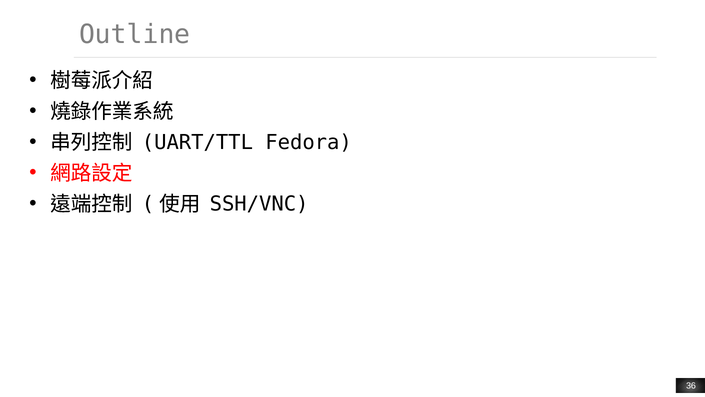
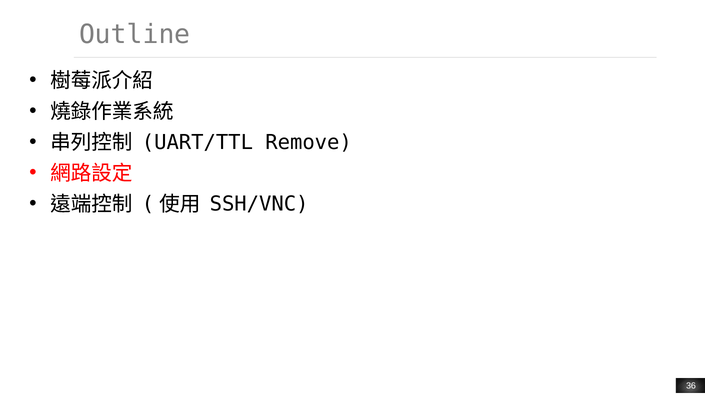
Fedora: Fedora -> Remove (309, 142)
